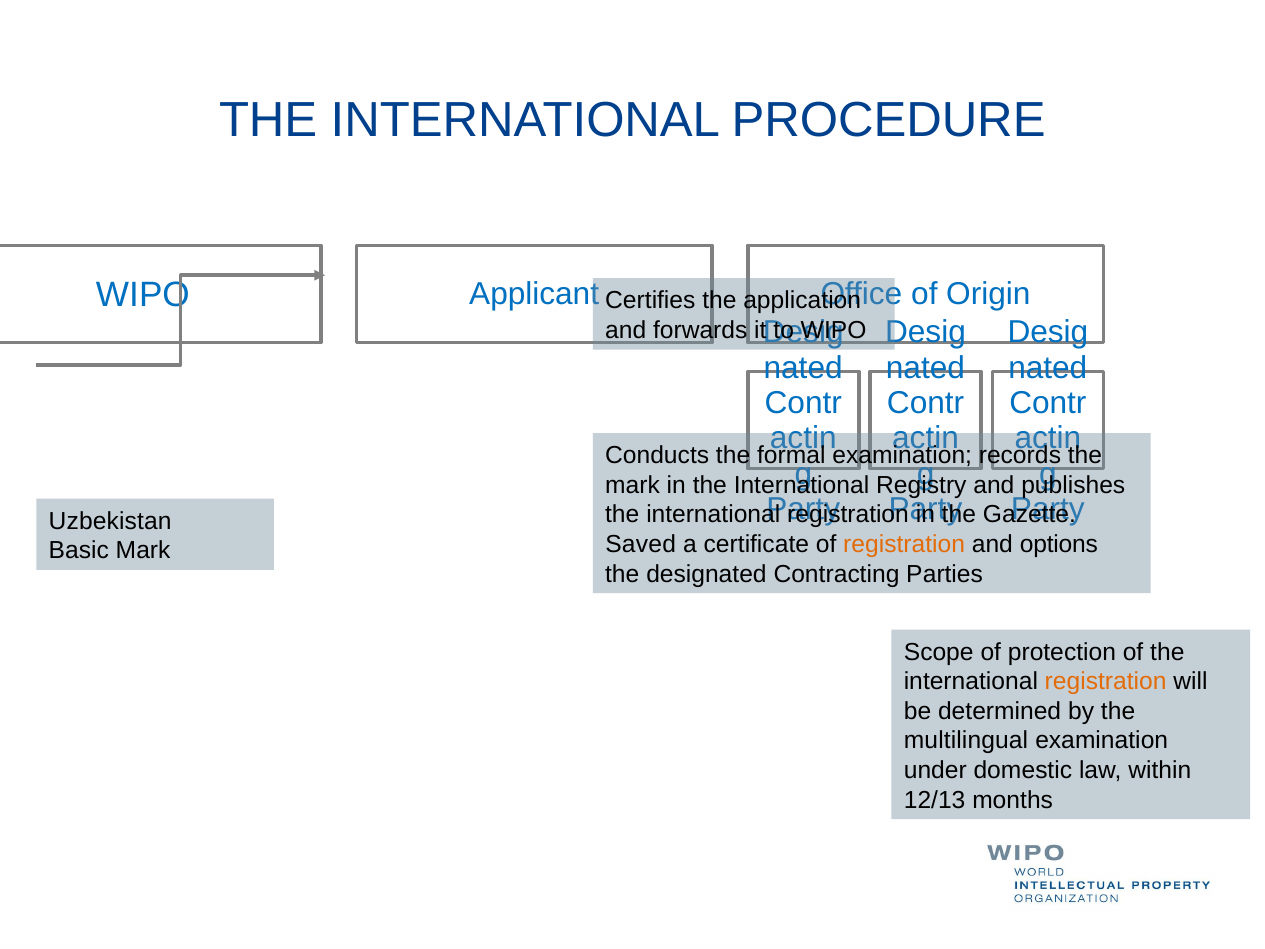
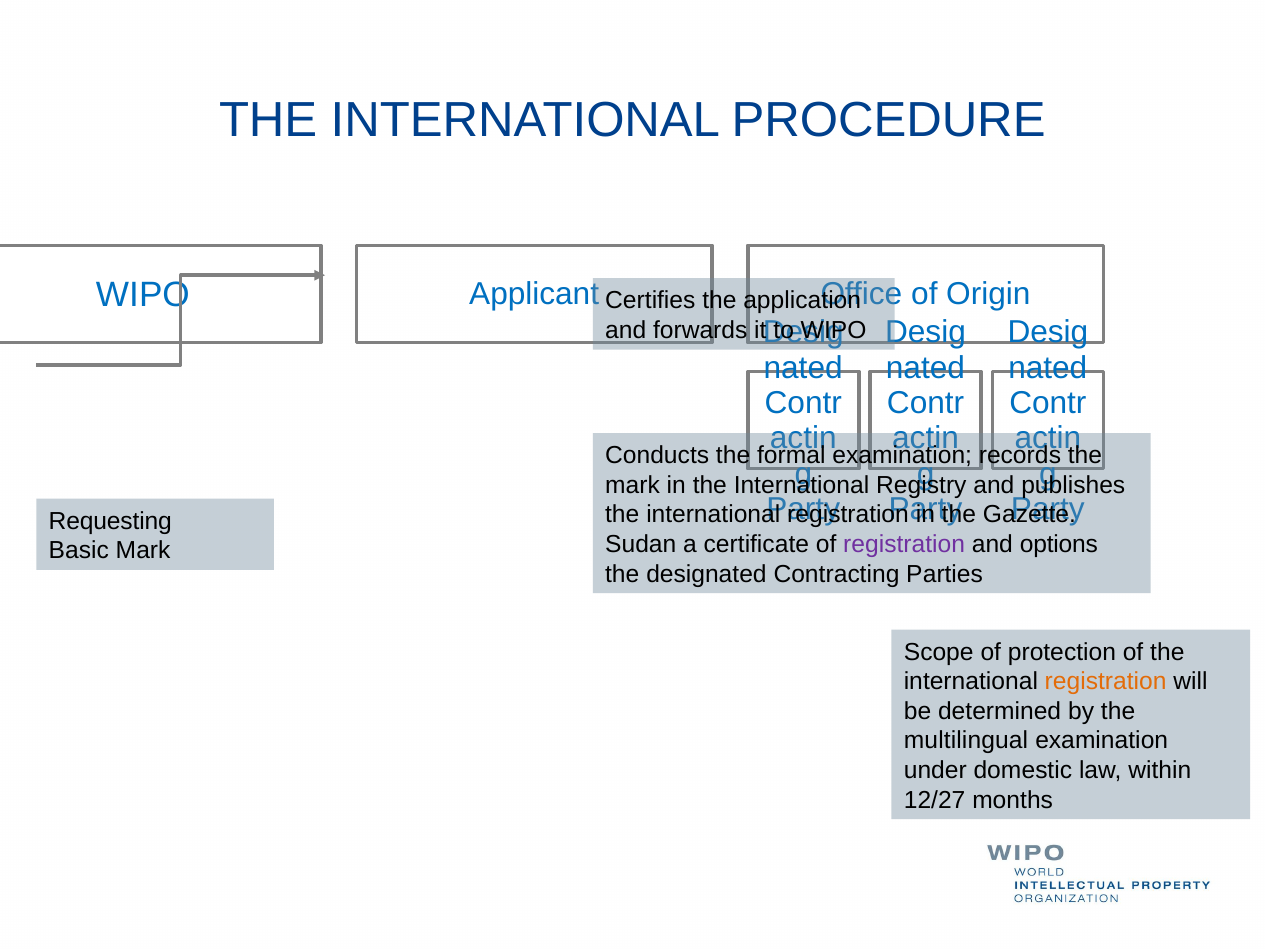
Uzbekistan: Uzbekistan -> Requesting (110, 521)
Saved: Saved -> Sudan (641, 544)
registration colour: orange -> purple (904, 544)
12/13: 12/13 -> 12/27 (935, 800)
